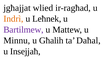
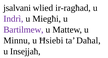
jgħajjat: jgħajjat -> jsalvani (17, 8)
Indrì colour: orange -> purple (13, 19)
Leħnek: Leħnek -> Miegħi (47, 19)
Għalih: Għalih -> Ħsiebi (51, 41)
